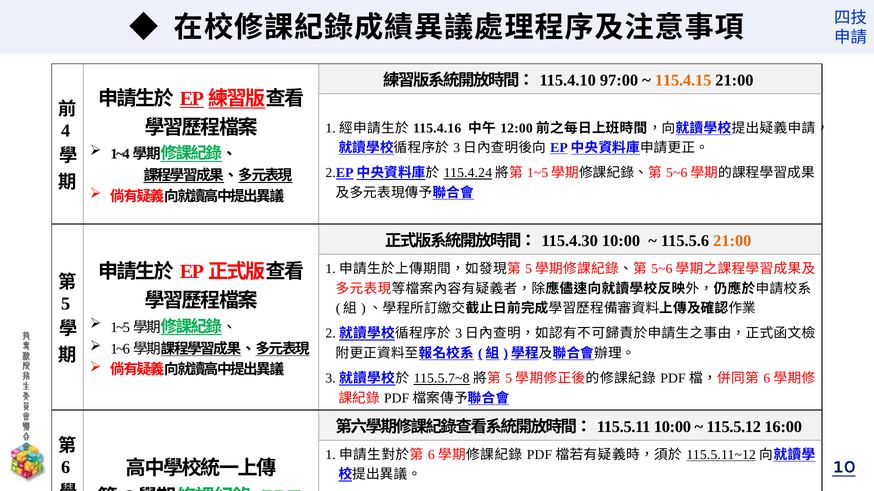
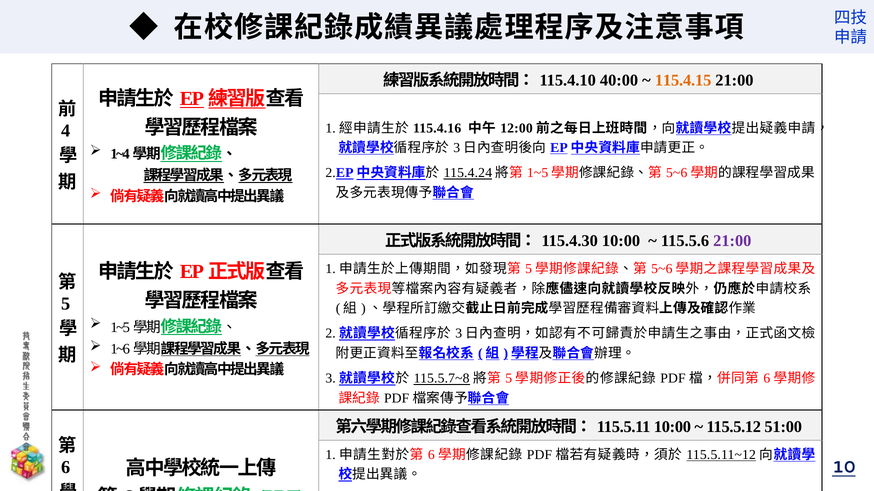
97:00: 97:00 -> 40:00 (619, 81)
21:00 colour: orange -> purple (732, 241)
16:00: 16:00 -> 51:00 (783, 427)
